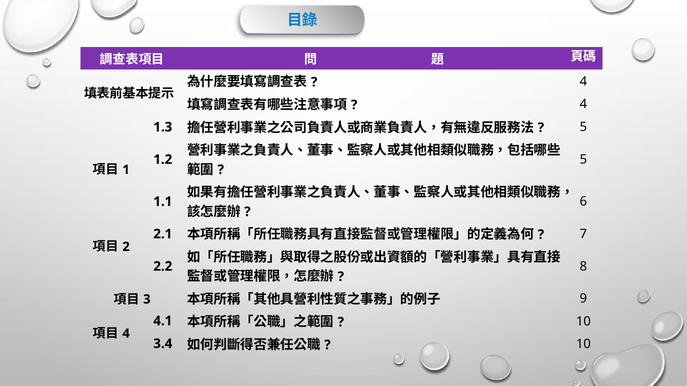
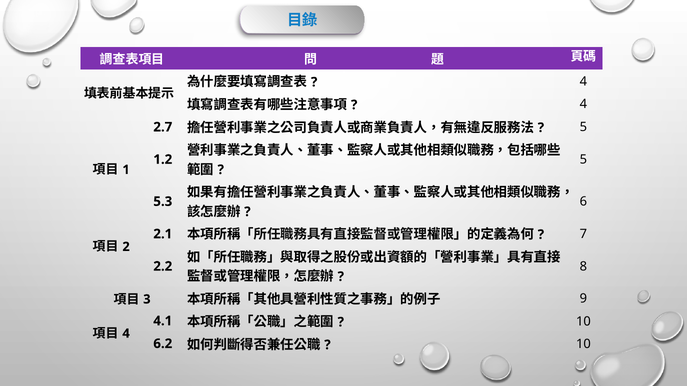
1.3: 1.3 -> 2.7 (163, 127)
1.1: 1.1 -> 5.3 (163, 202)
3.4: 3.4 -> 6.2 (163, 344)
